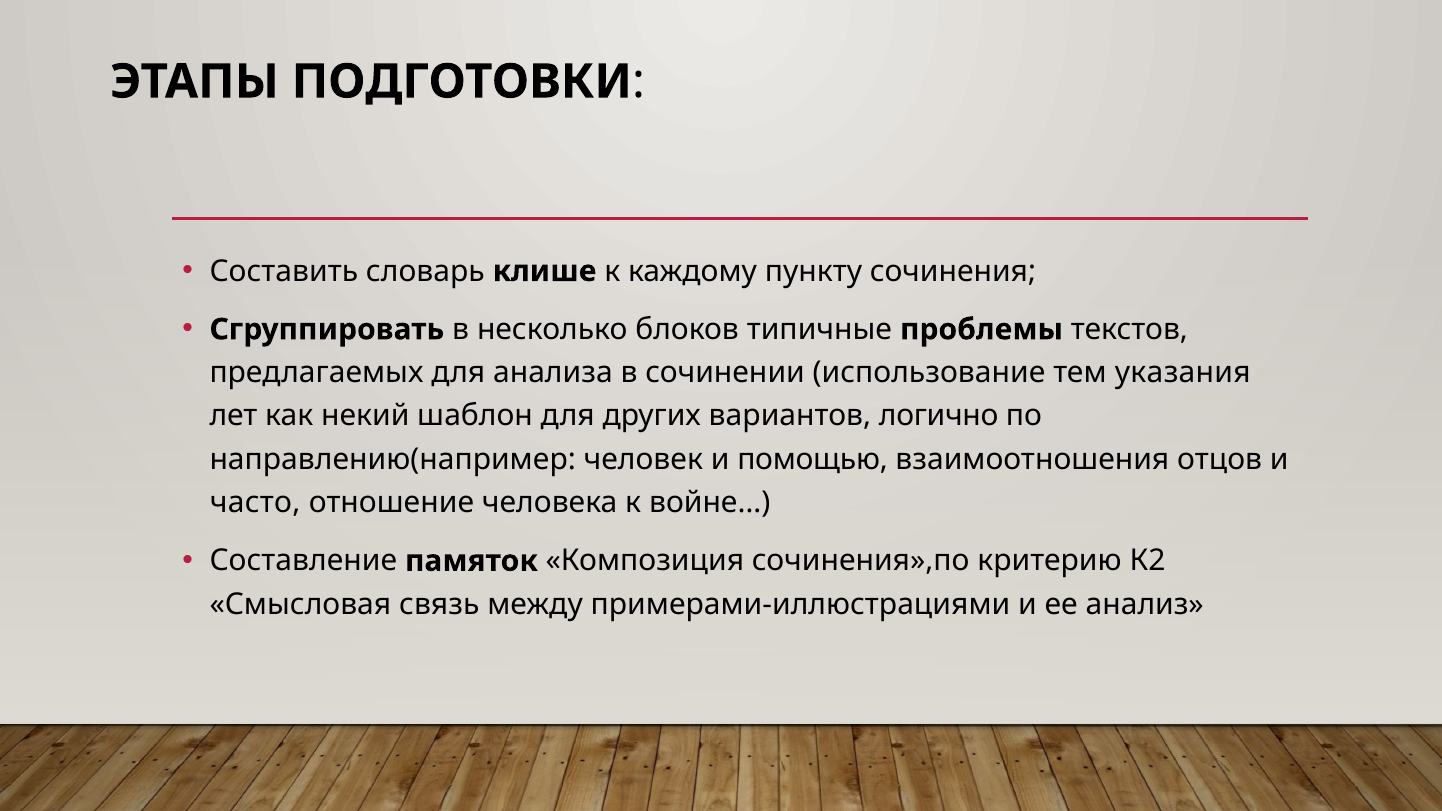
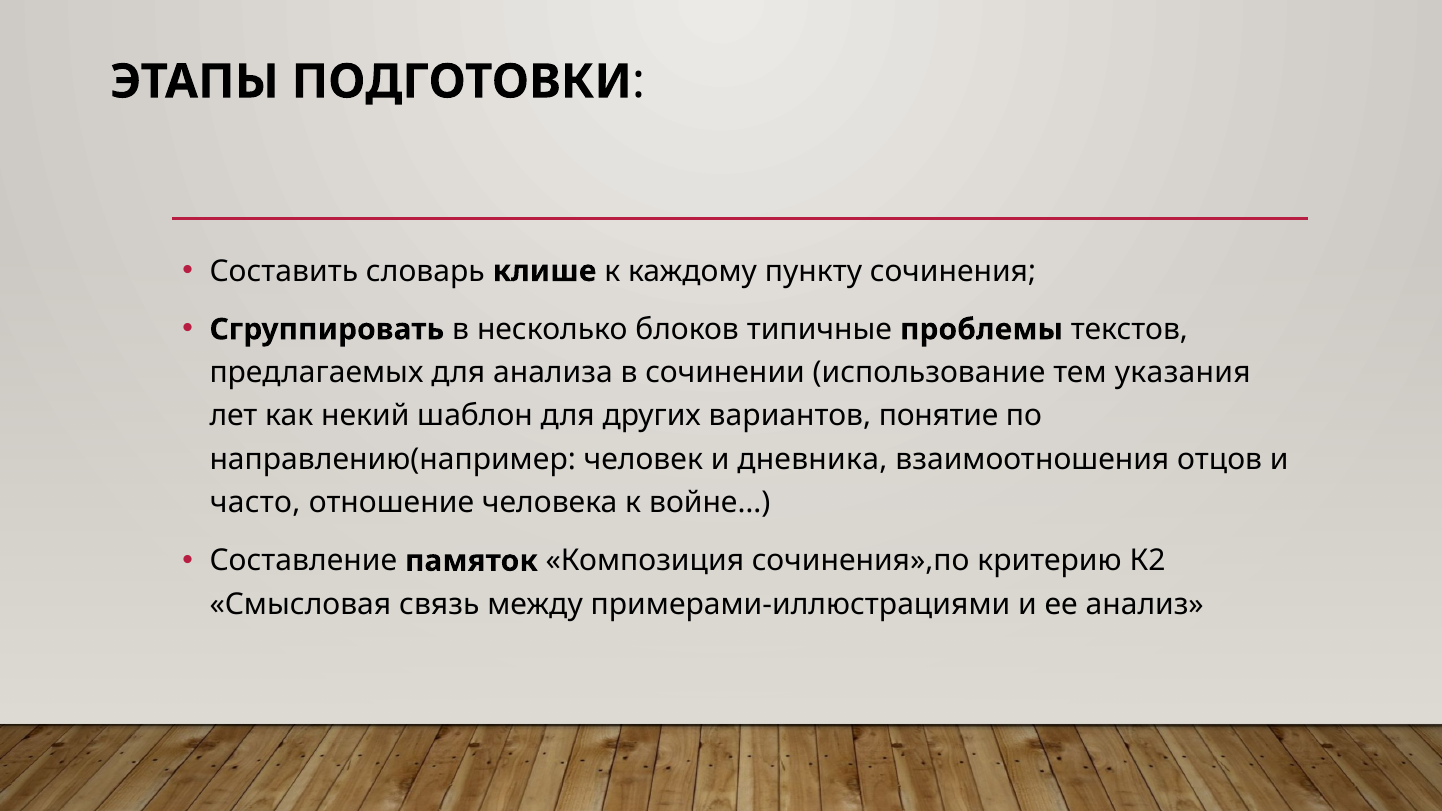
логично: логично -> понятие (939, 416)
помощью: помощью -> дневника (812, 459)
